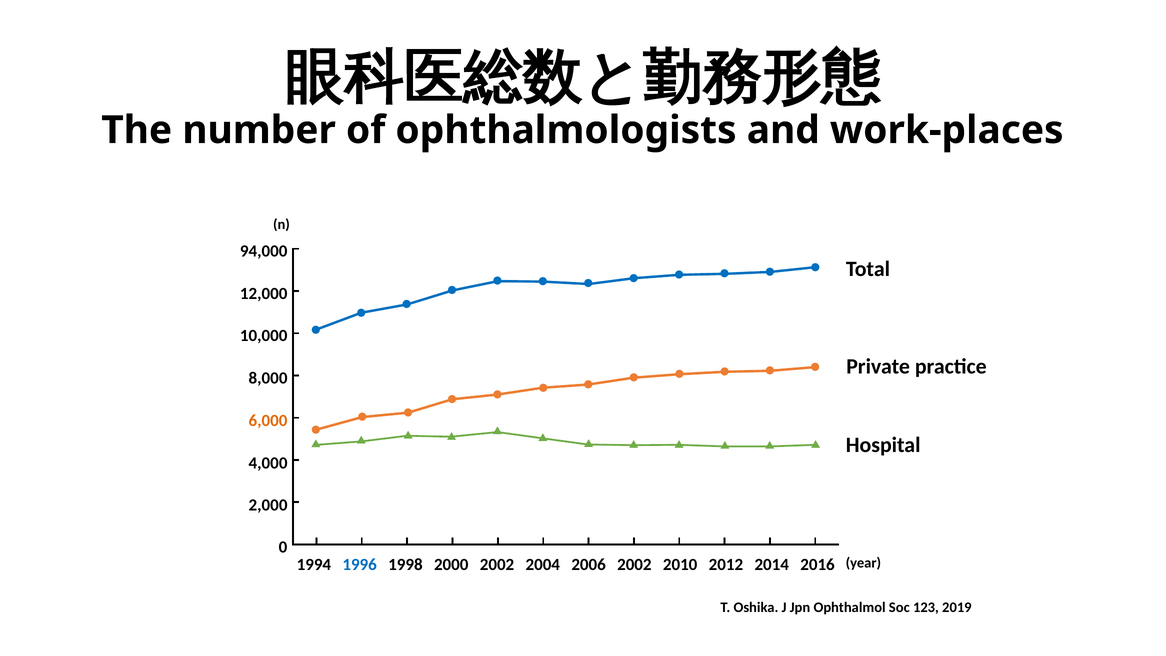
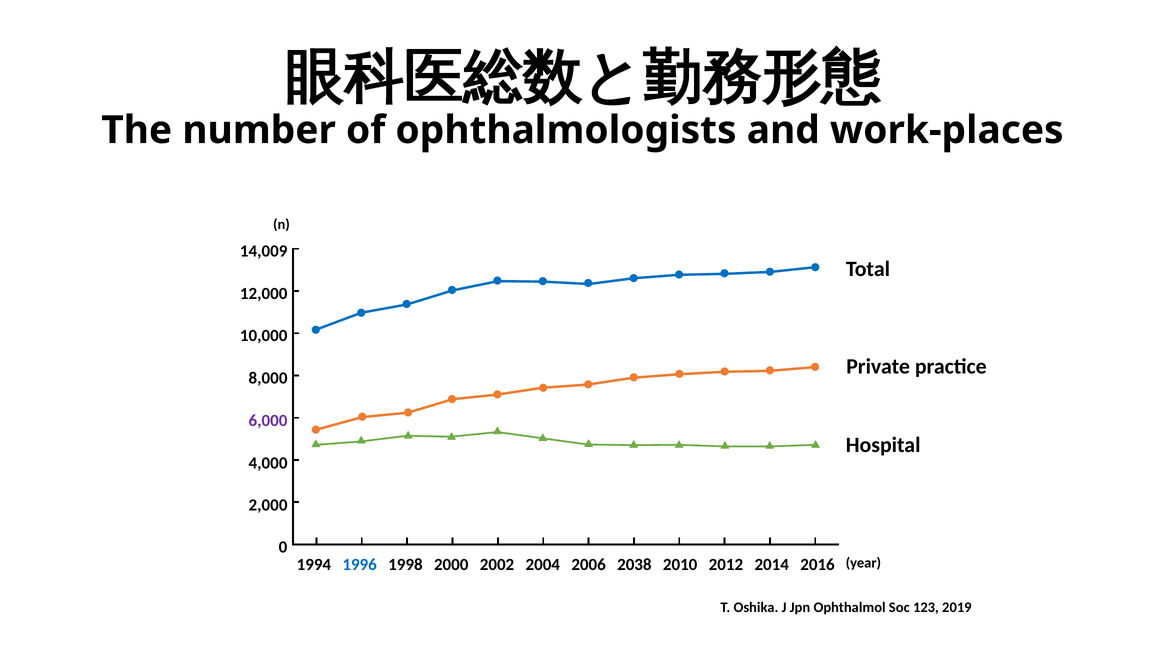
94,000: 94,000 -> 14,009 (264, 251)
6,000 colour: orange -> purple (268, 420)
2006 2002: 2002 -> 2038 (634, 564)
